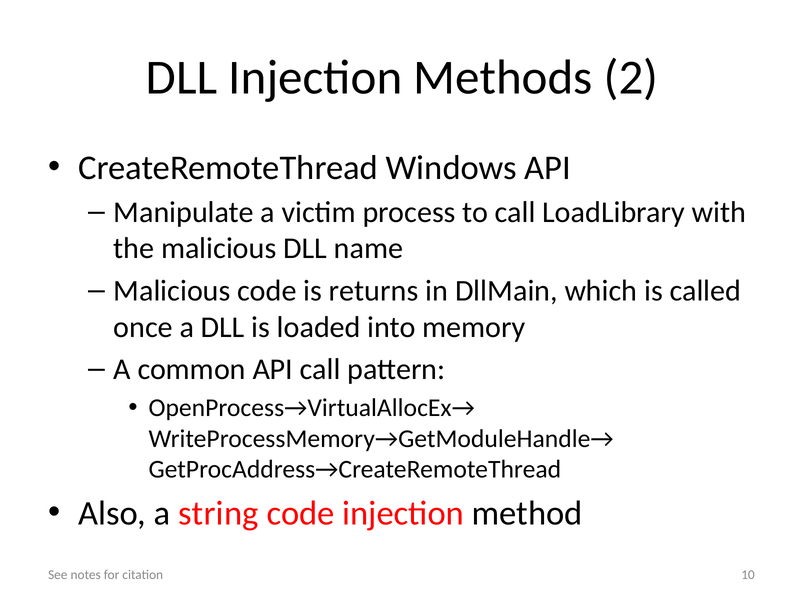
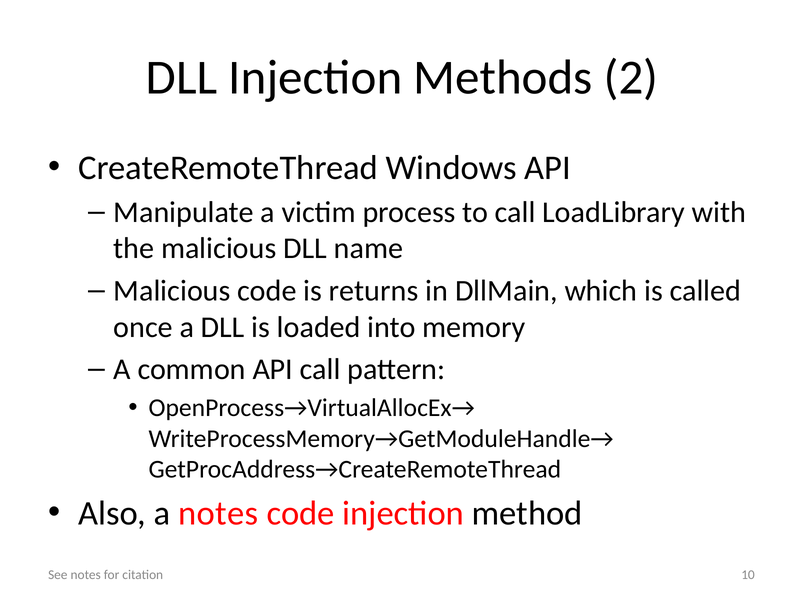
a string: string -> notes (218, 514)
